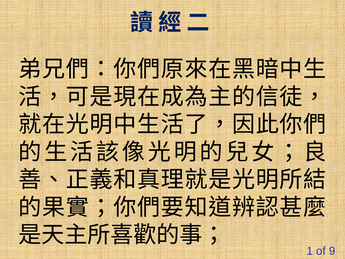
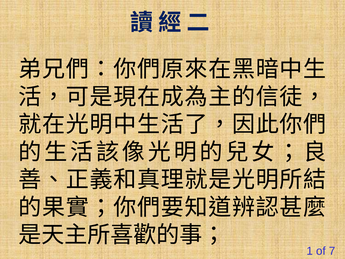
9: 9 -> 7 (332, 251)
